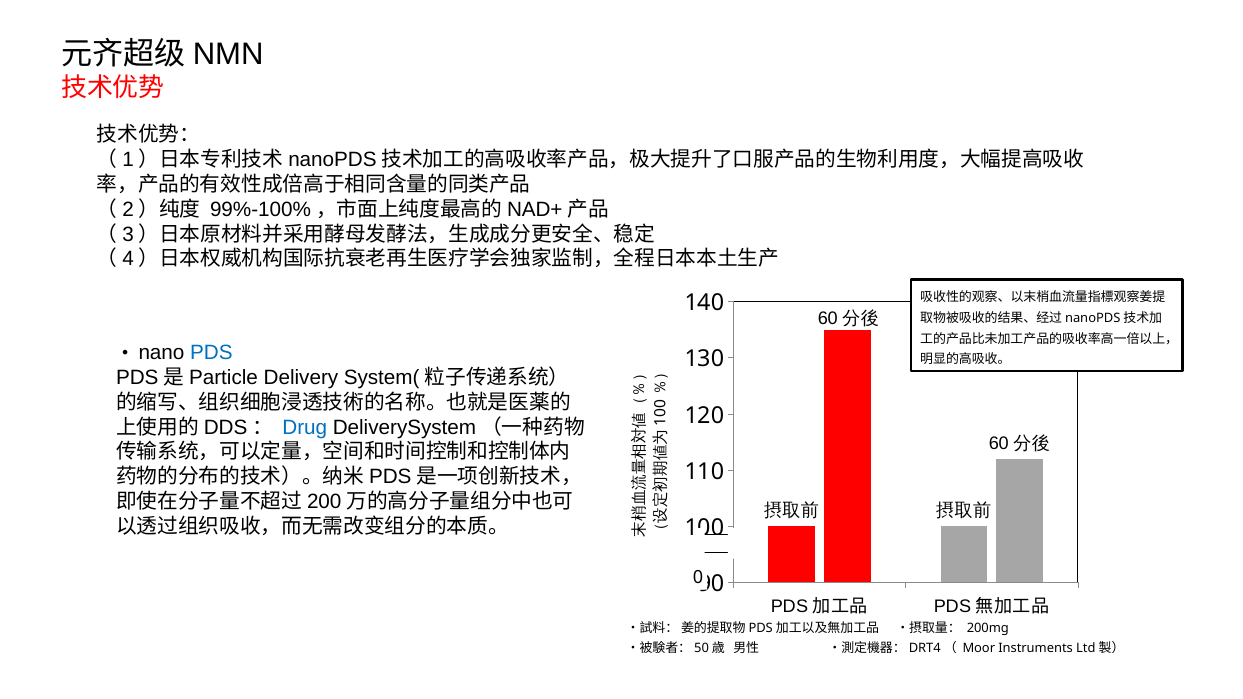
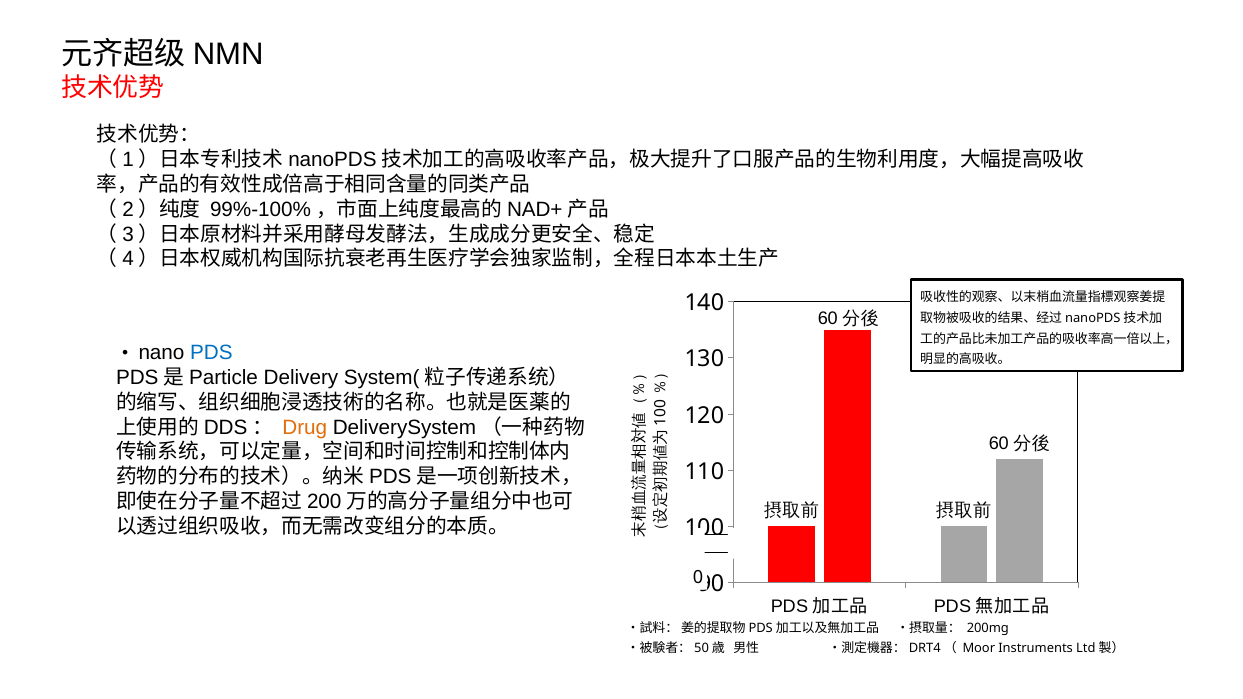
Drug colour: blue -> orange (305, 427)
